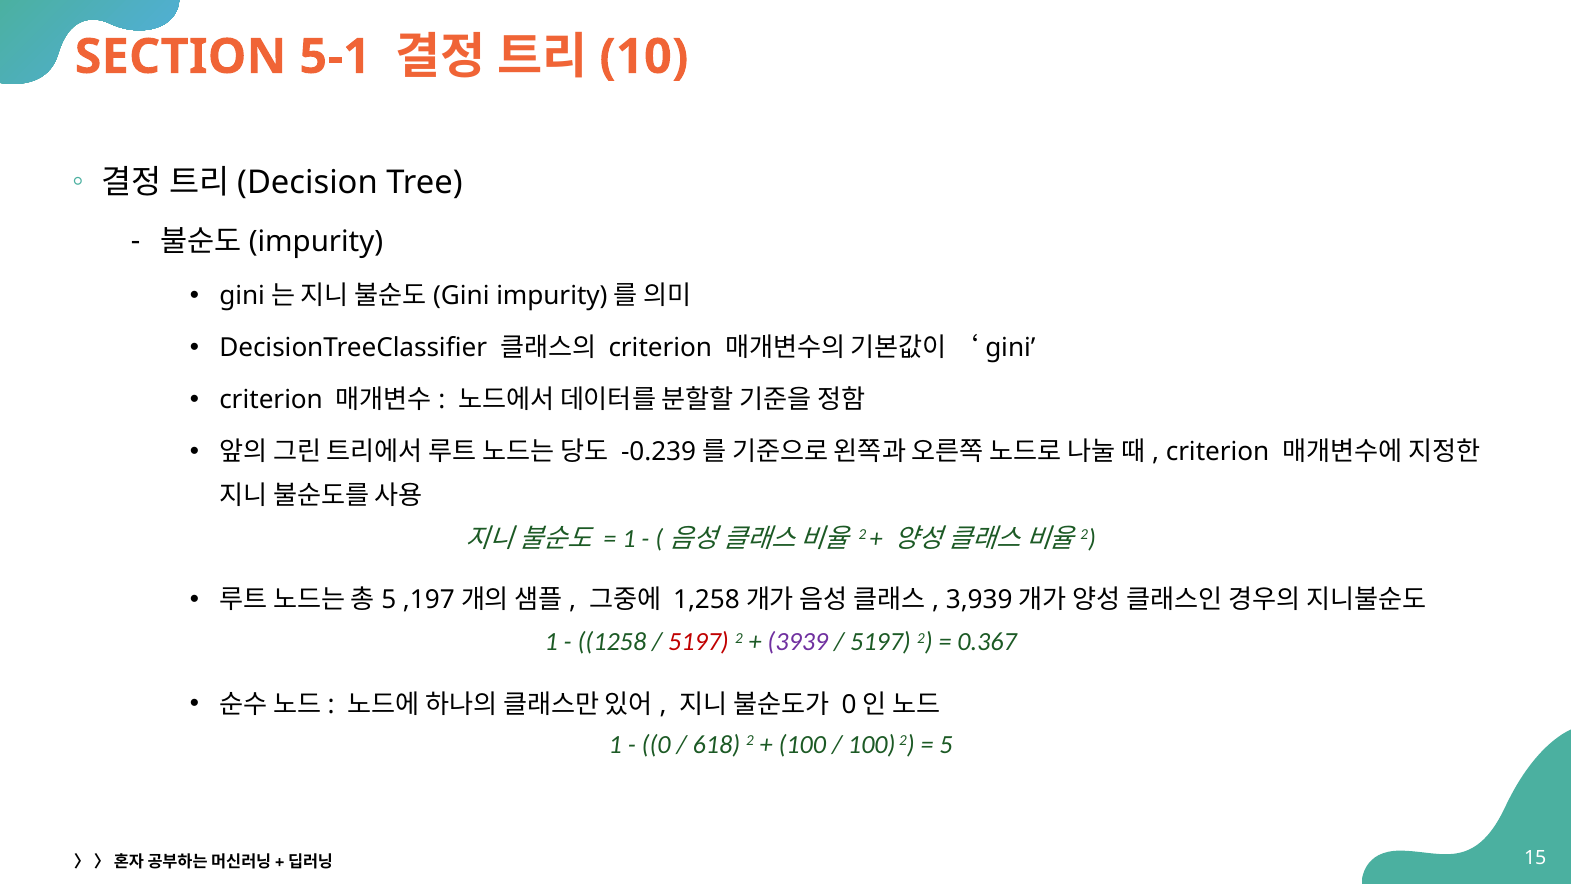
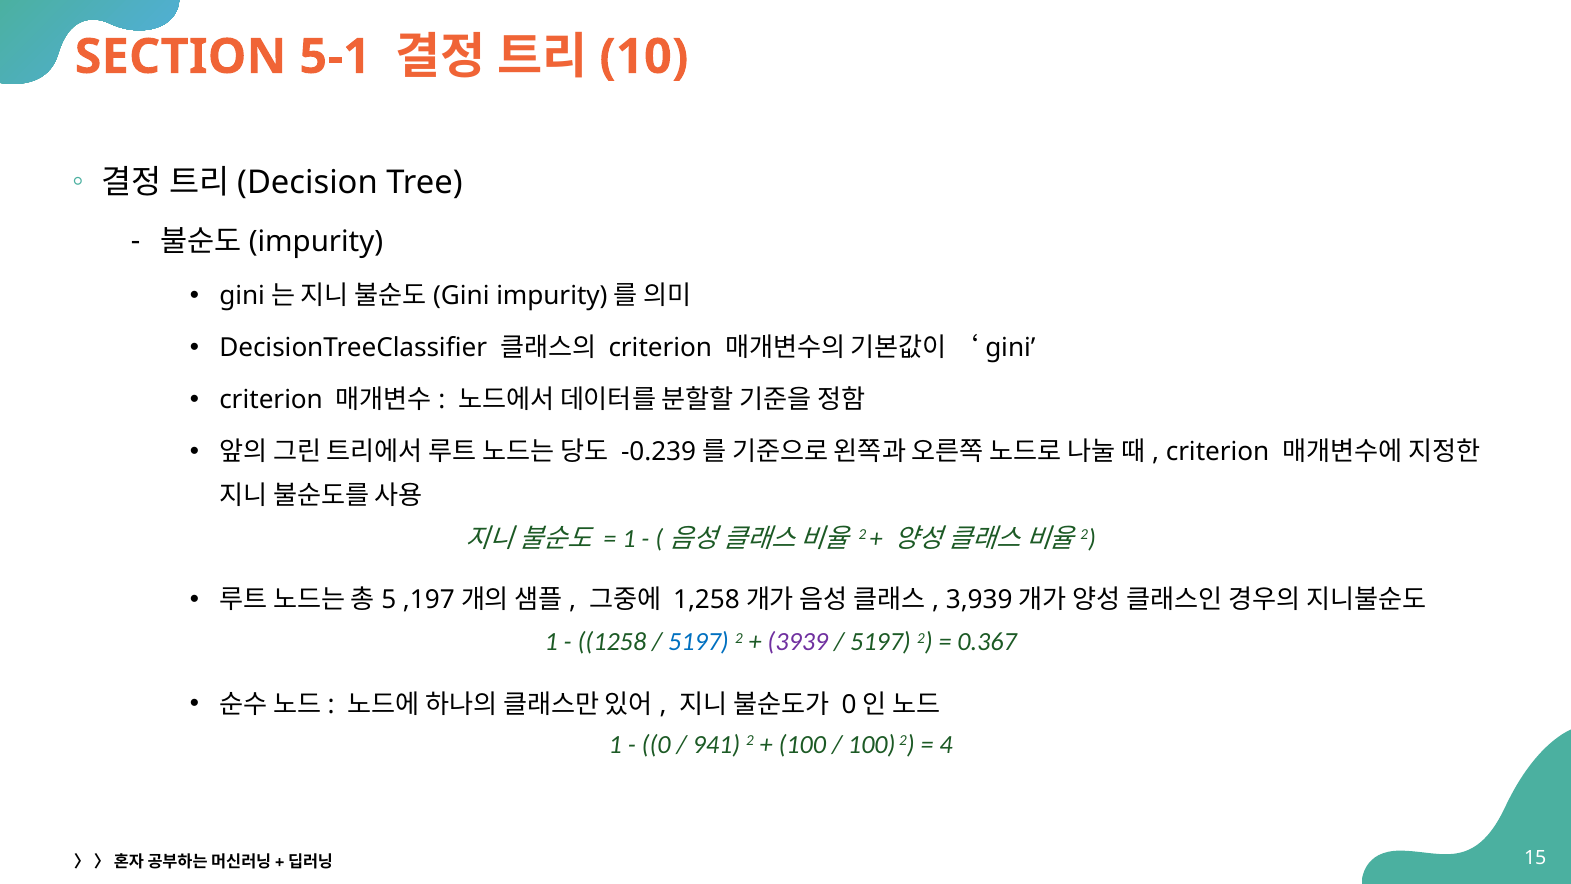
5197 colour: red -> blue (699, 642)
618: 618 -> 941 (716, 745)
5: 5 -> 4 (946, 745)
